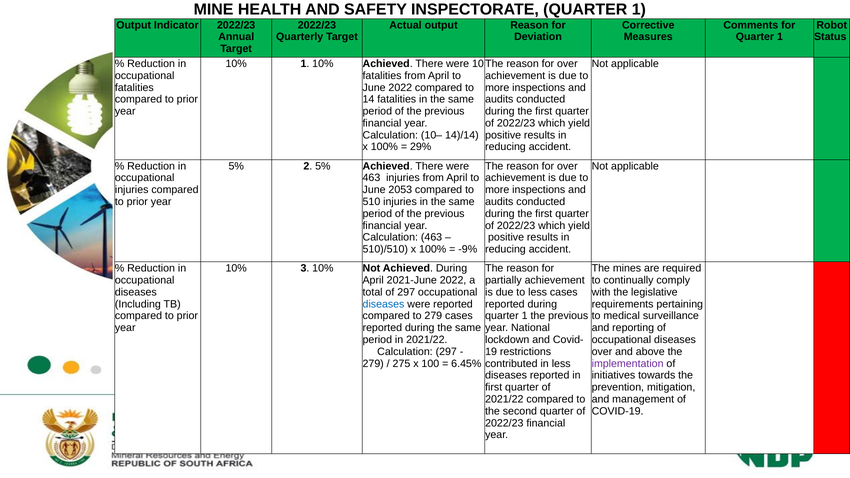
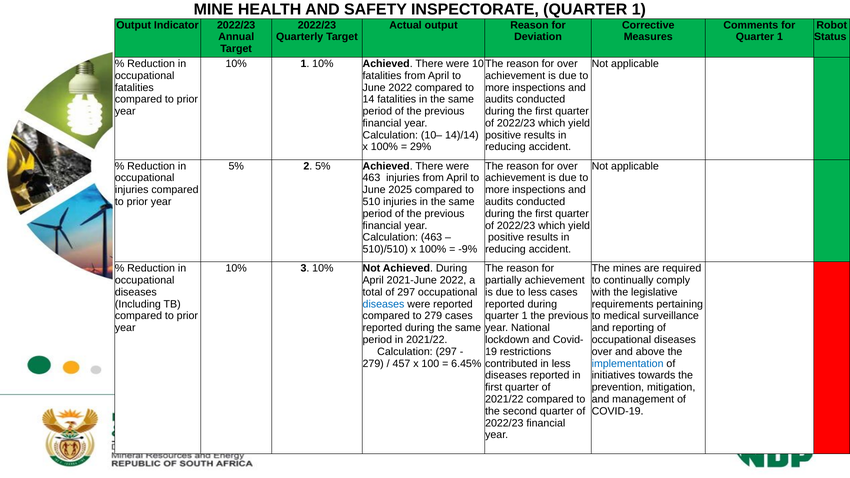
2053: 2053 -> 2025 (400, 190)
275: 275 -> 457 (401, 364)
implementation colour: purple -> blue (628, 364)
